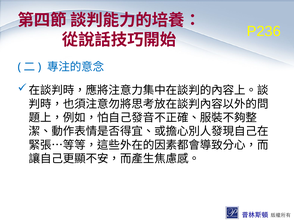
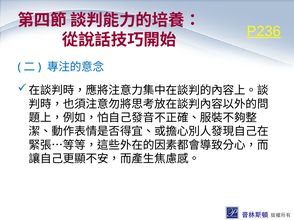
P236 underline: none -> present (264, 31)
